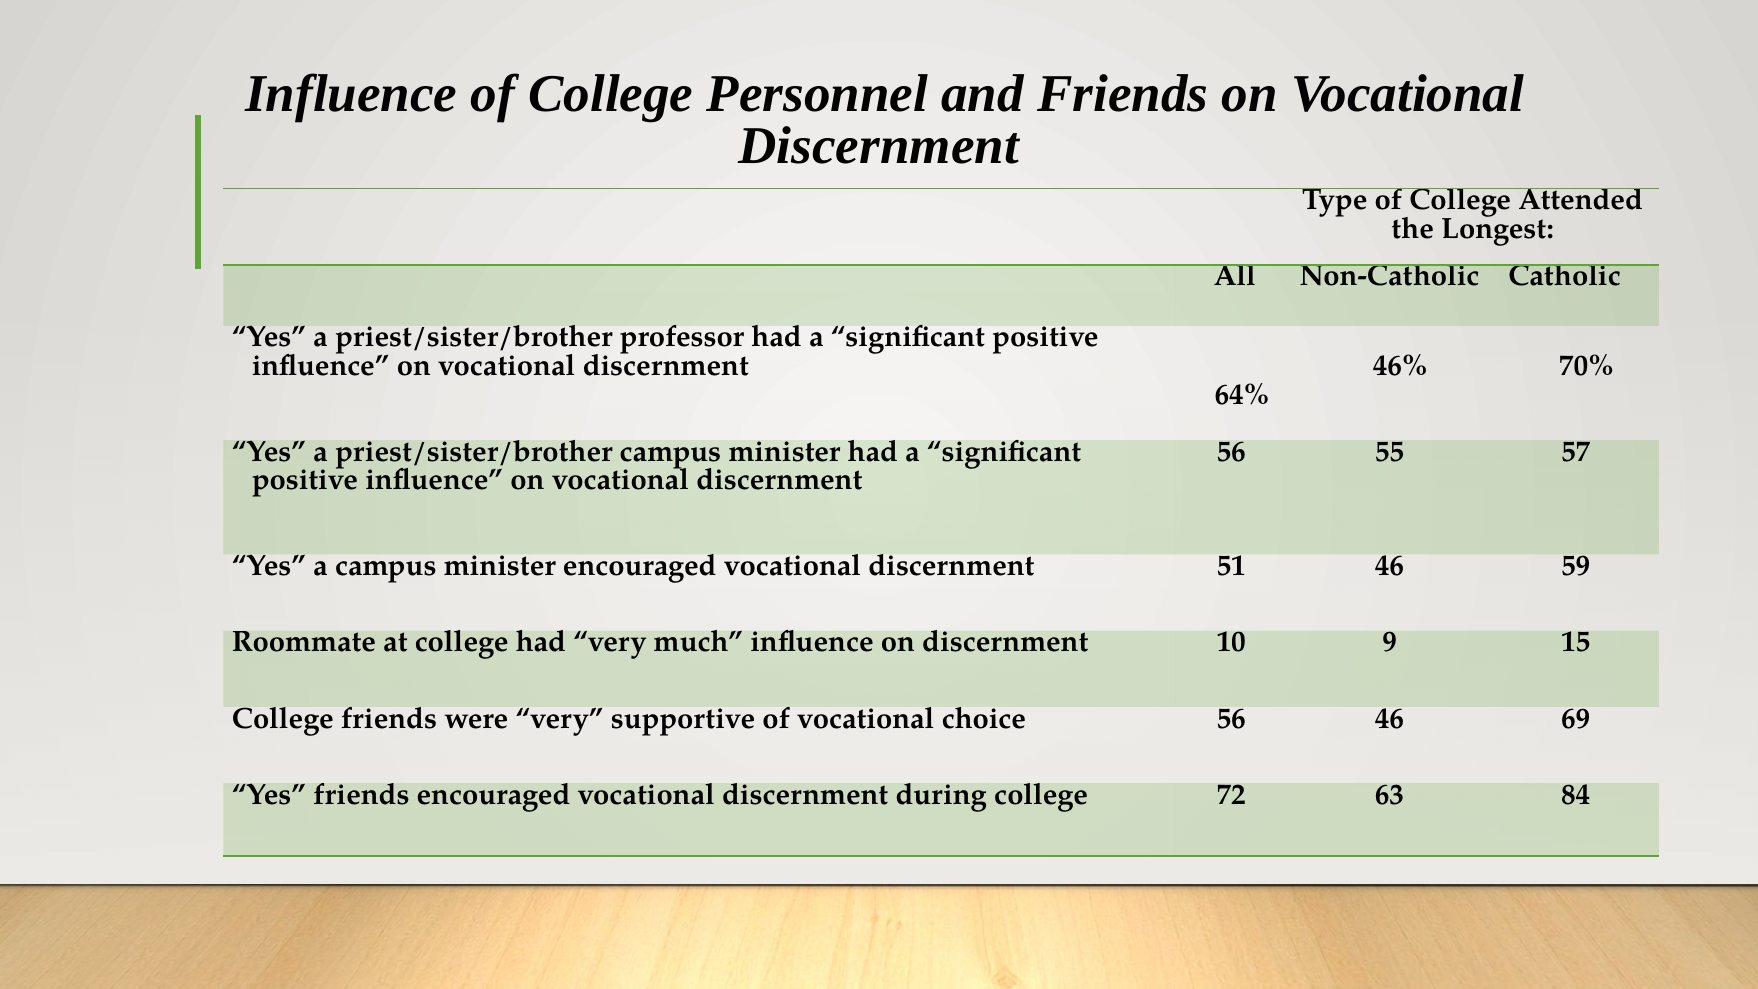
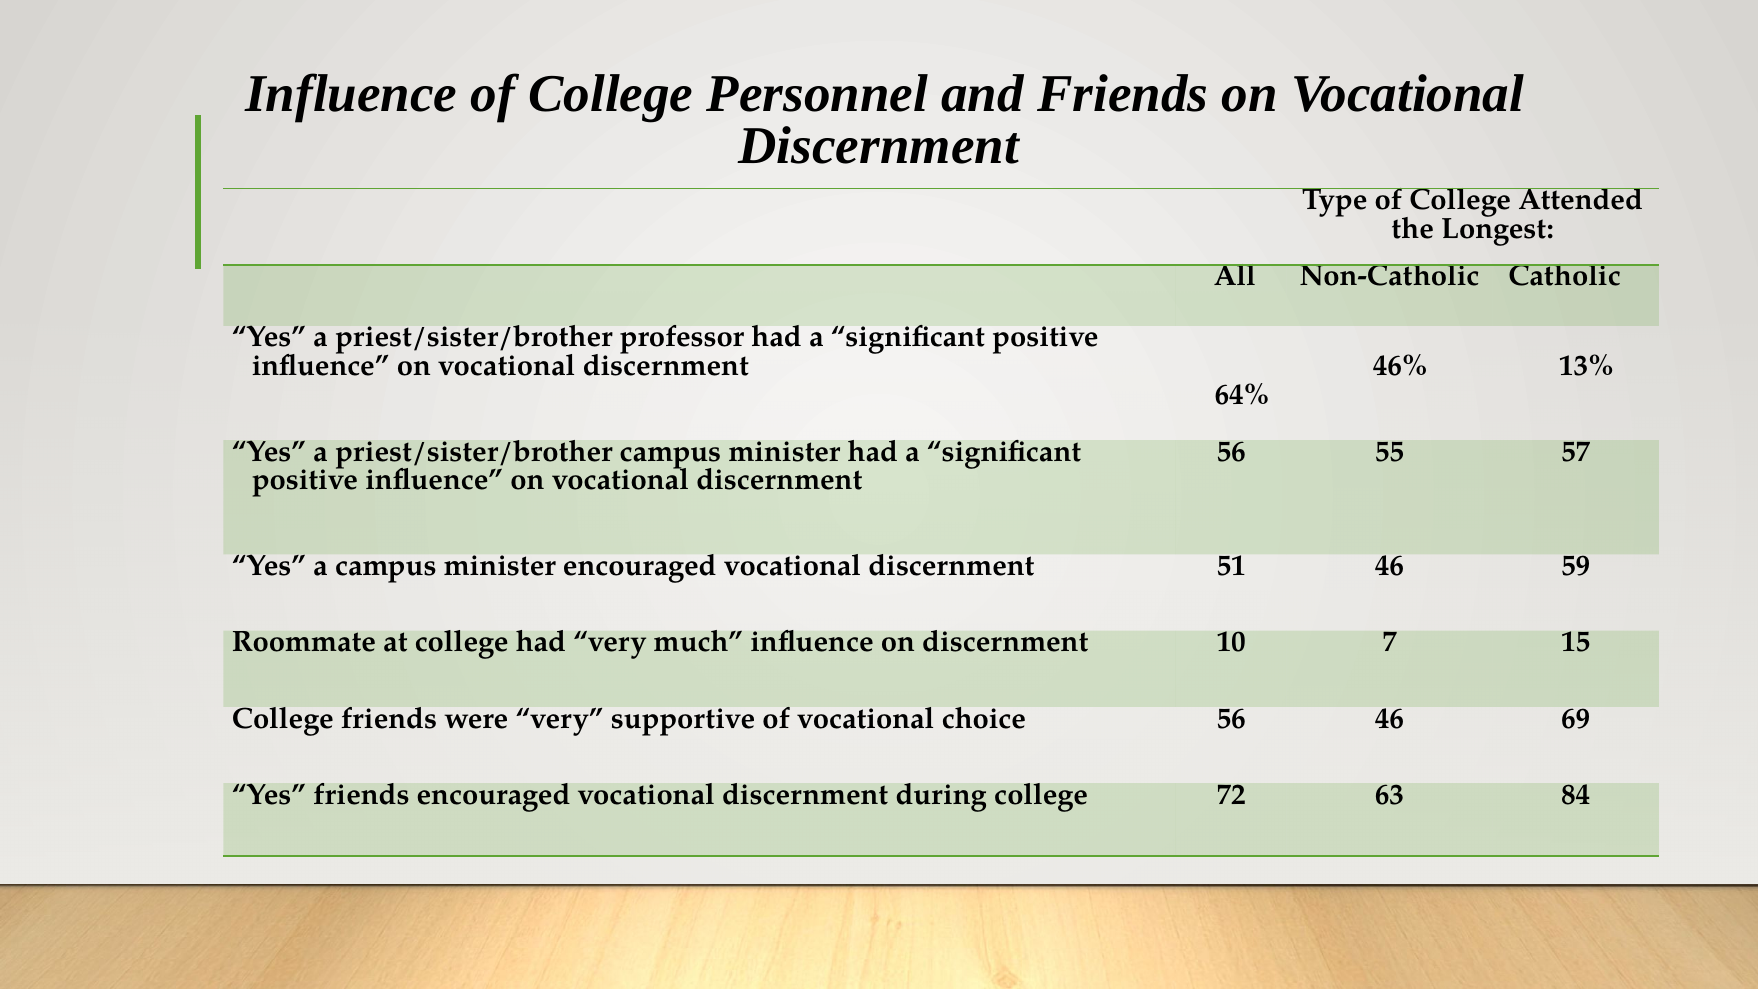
70%: 70% -> 13% (1587, 366)
9: 9 -> 7 (1390, 642)
